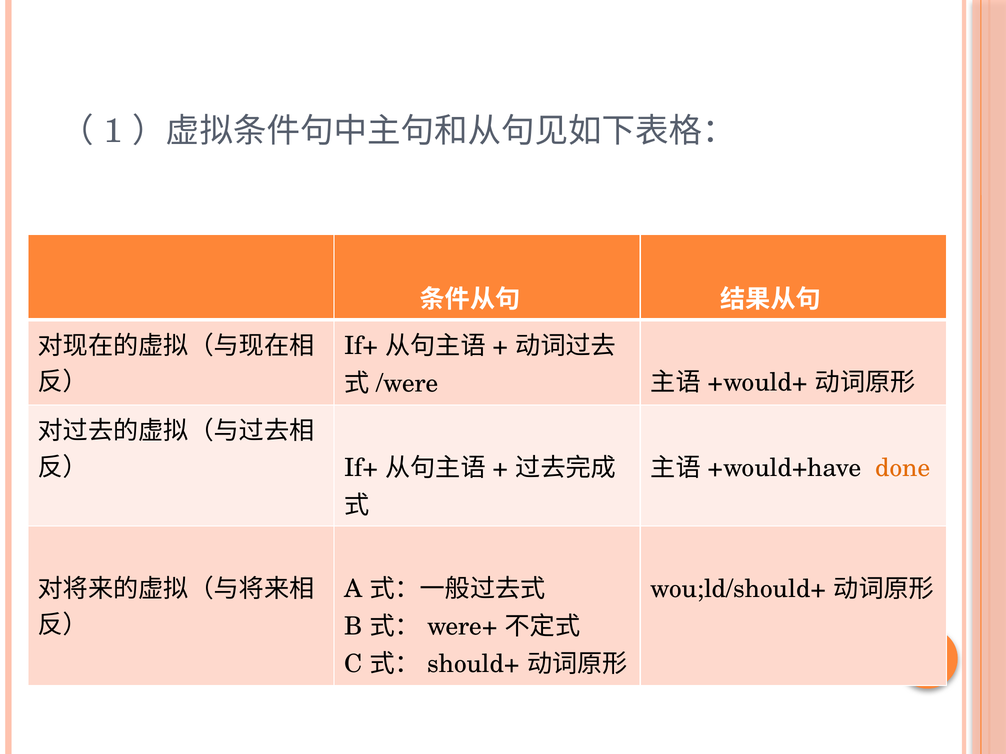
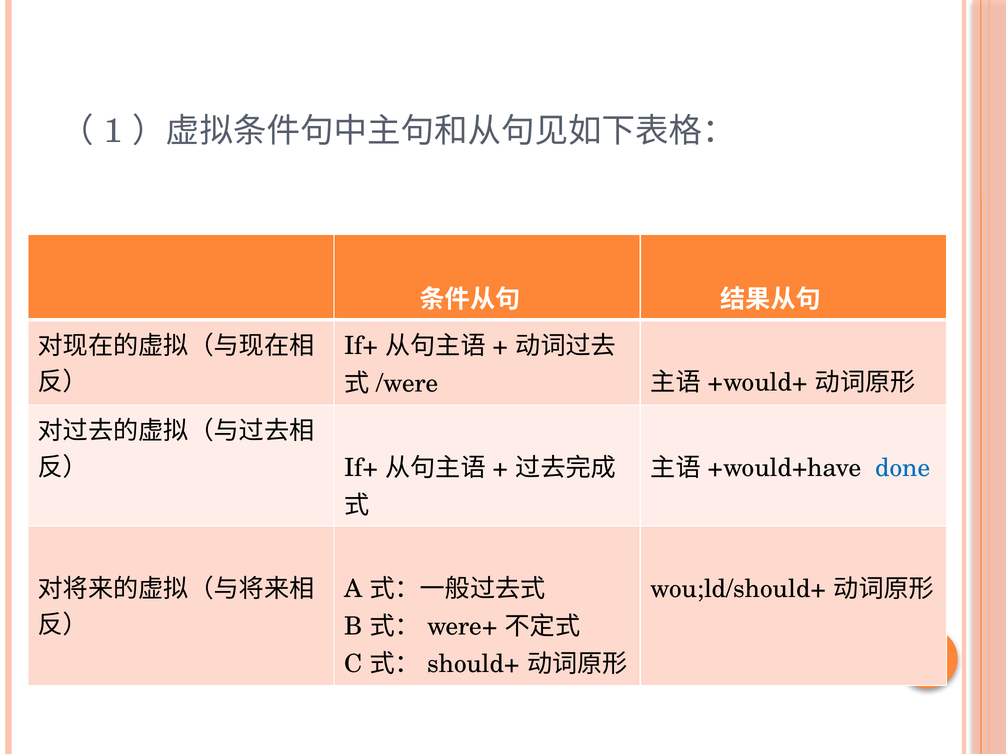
done colour: orange -> blue (903, 468)
